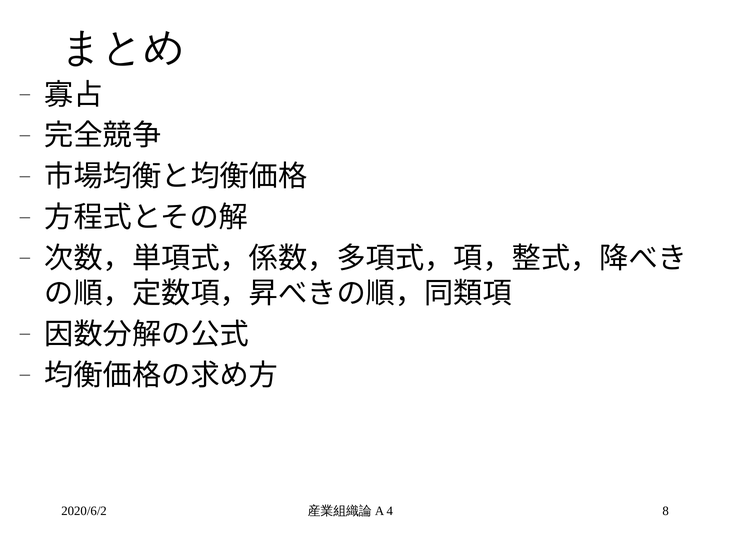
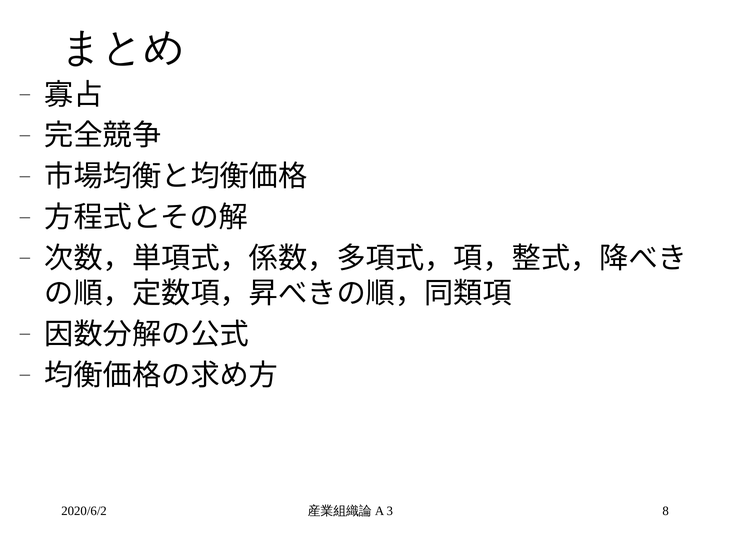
4: 4 -> 3 (390, 511)
